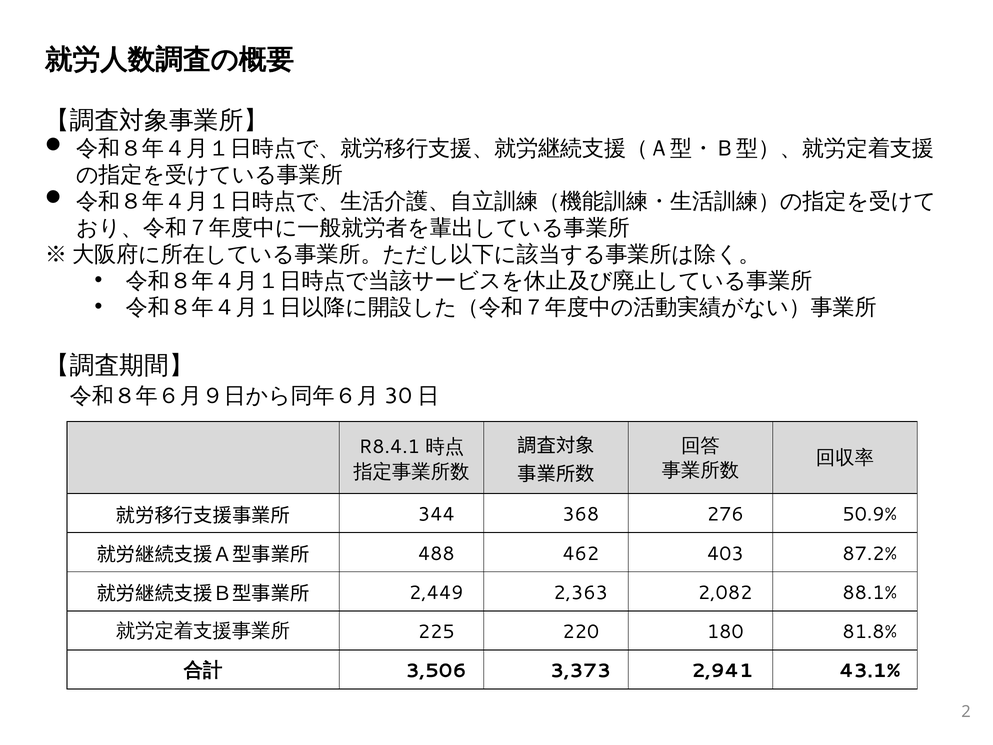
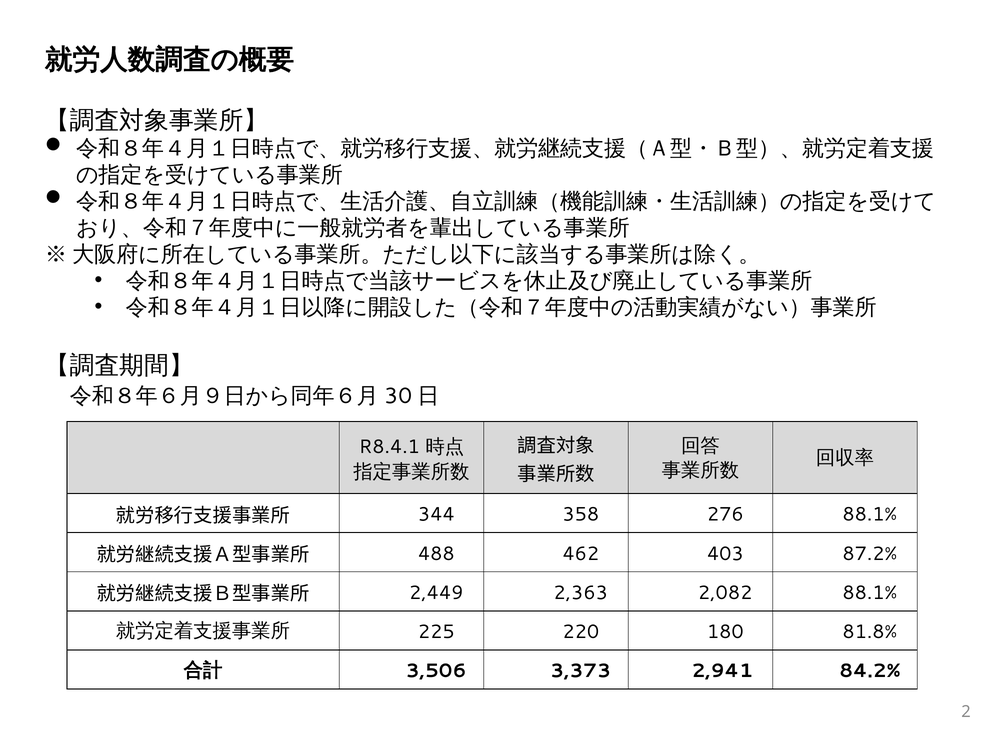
368: 368 -> 358 (581, 514)
276 50.9%: 50.9% -> 88.1% (870, 514)
43.1%: 43.1% -> 84.2% (870, 671)
